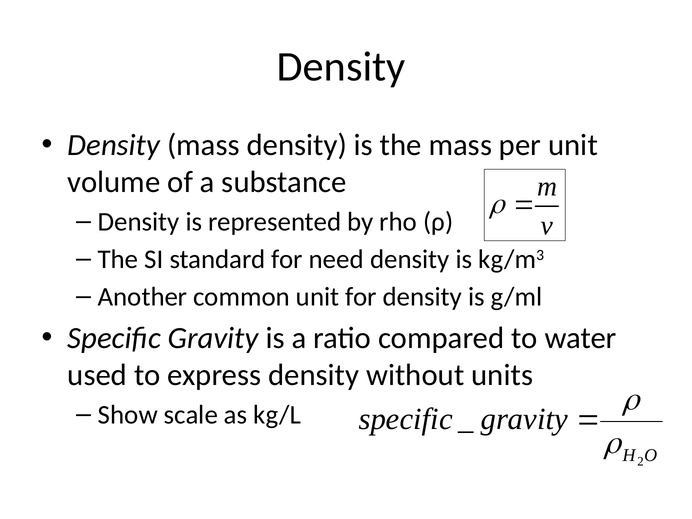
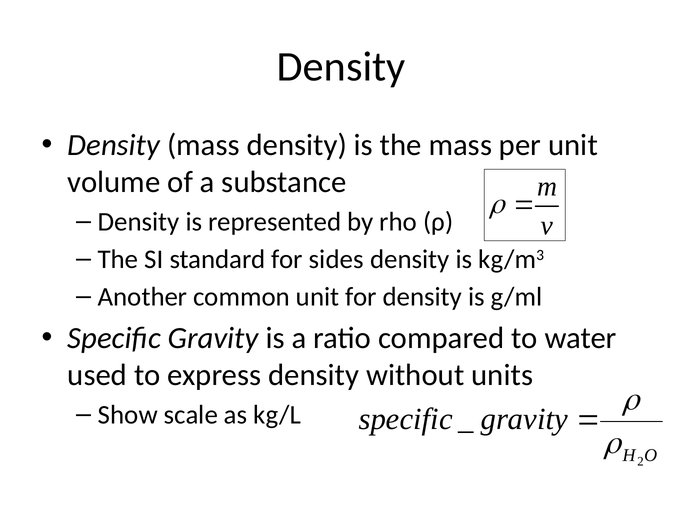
need: need -> sides (336, 259)
